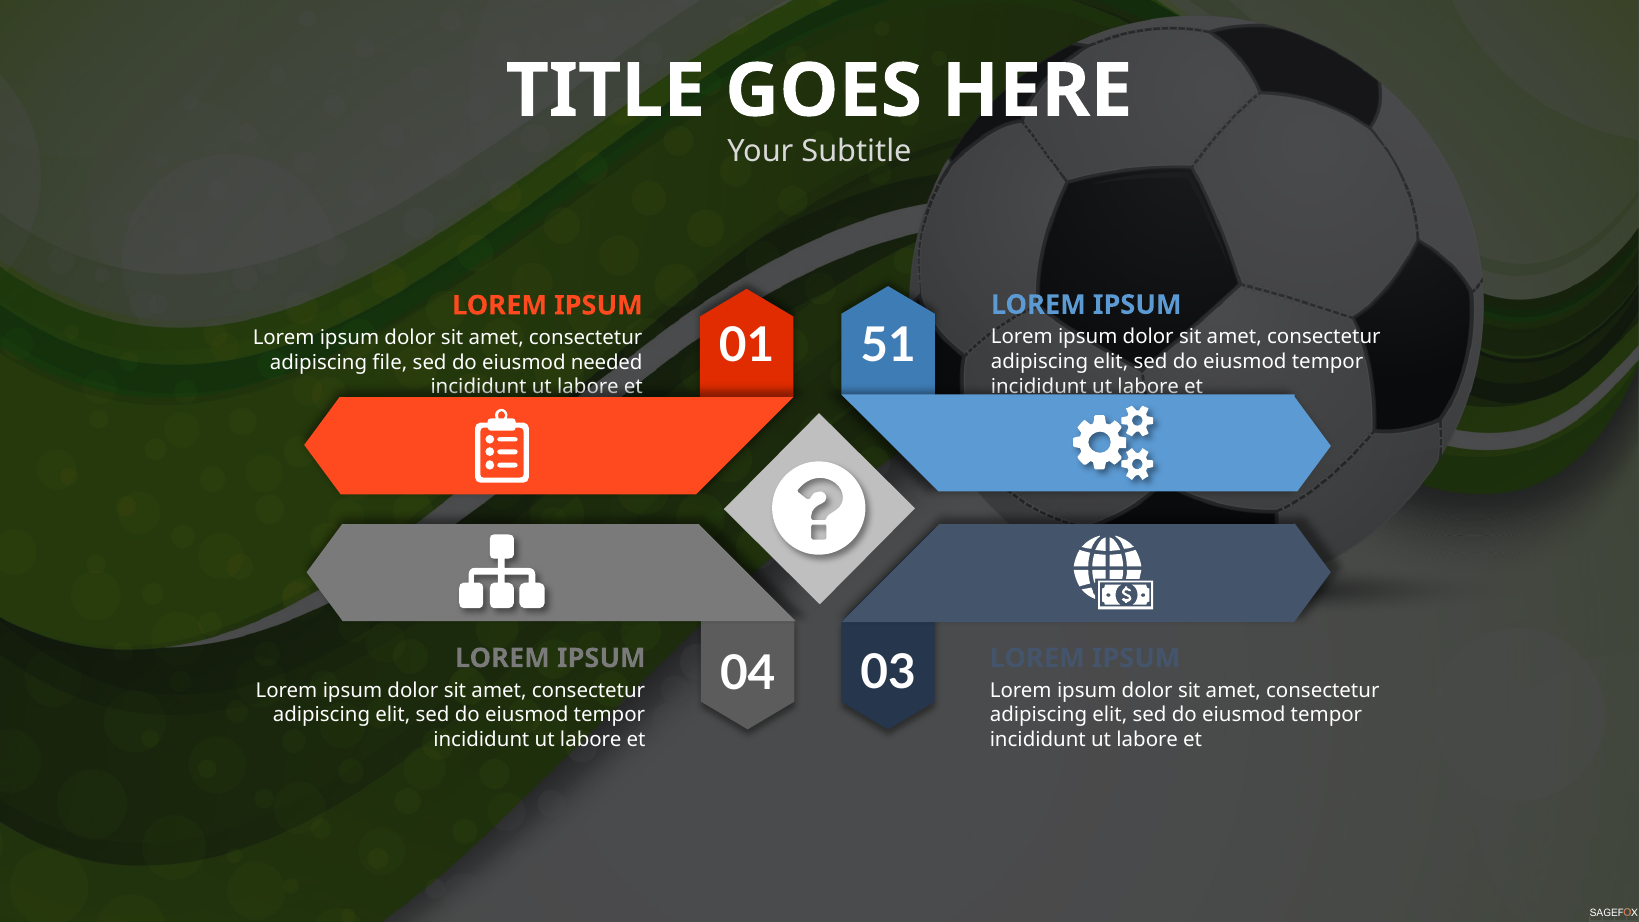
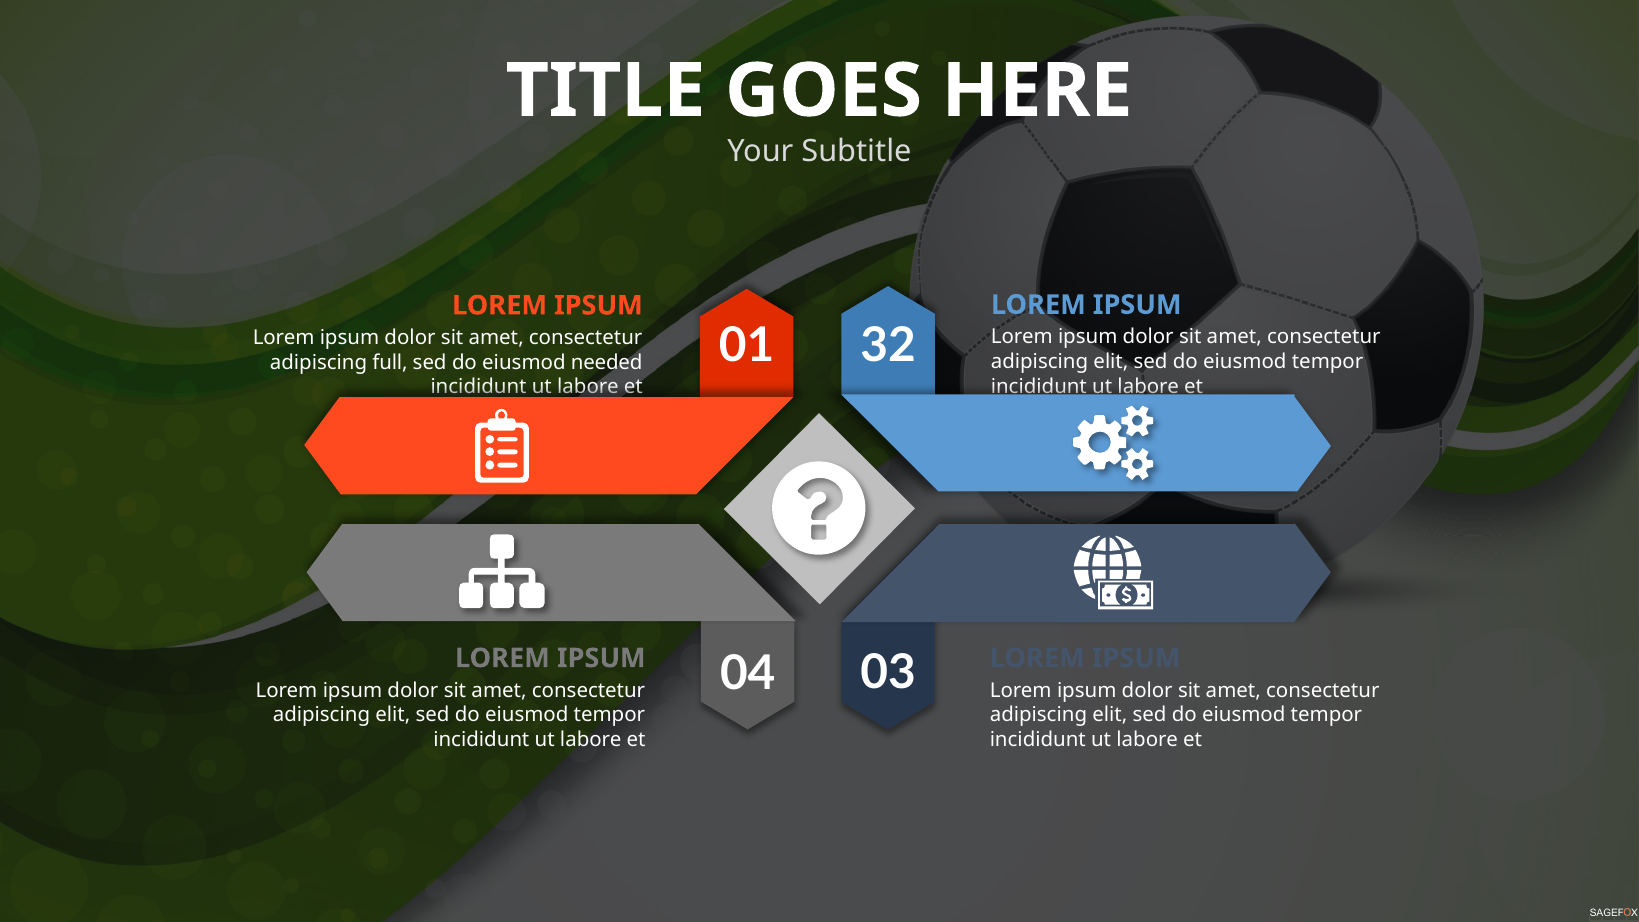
51: 51 -> 32 (888, 345)
file: file -> full (390, 362)
